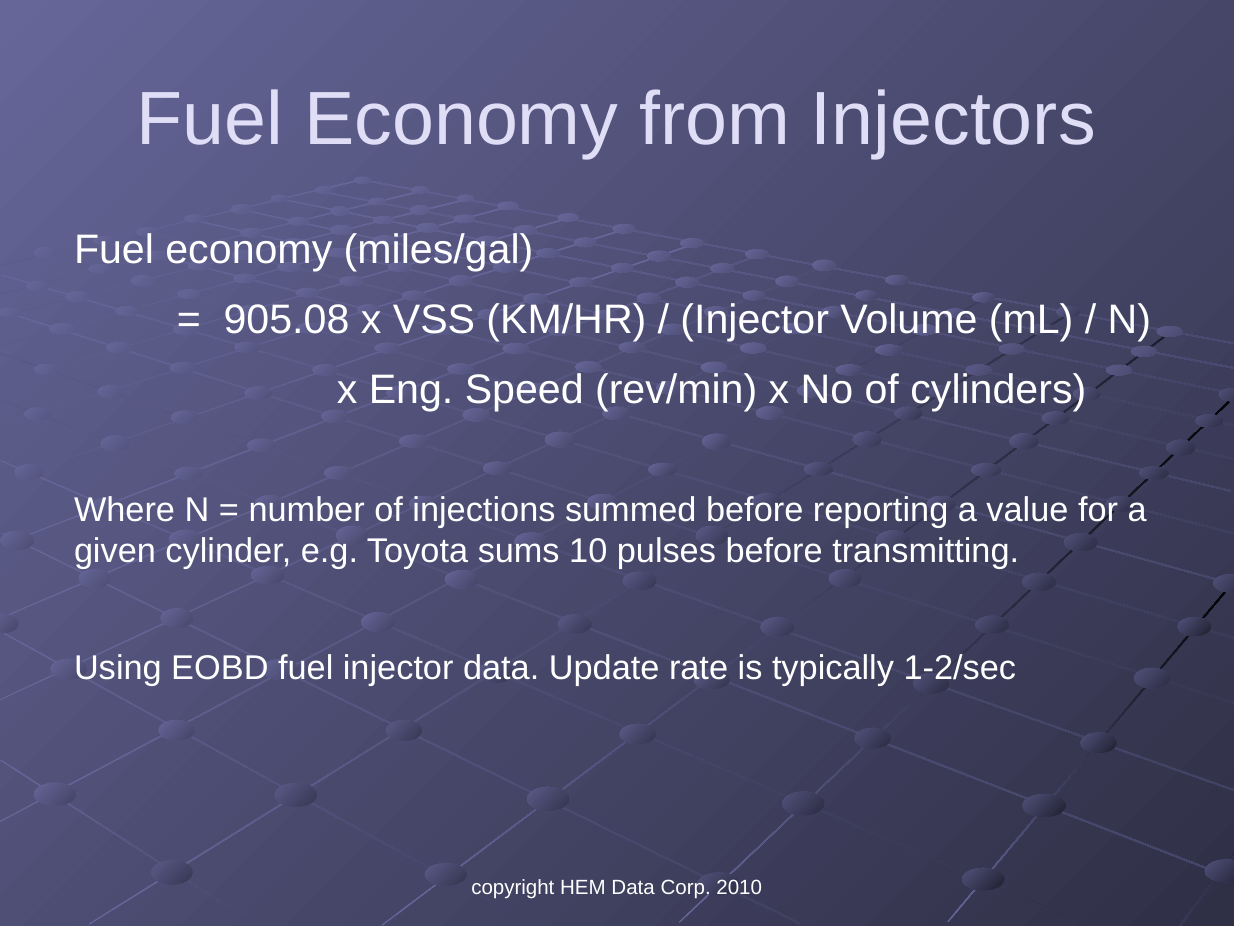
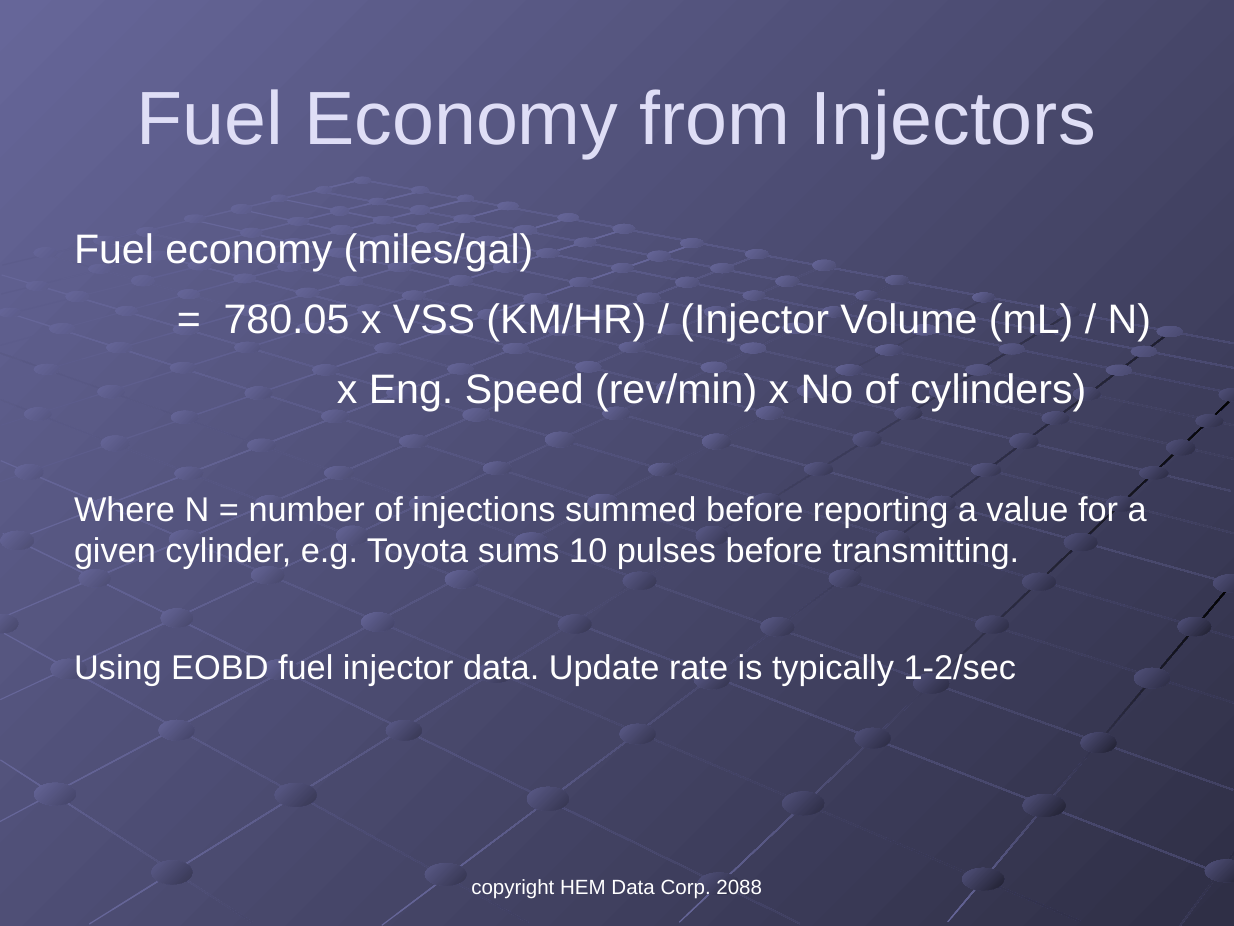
905.08: 905.08 -> 780.05 (286, 320)
2010: 2010 -> 2088 (739, 887)
